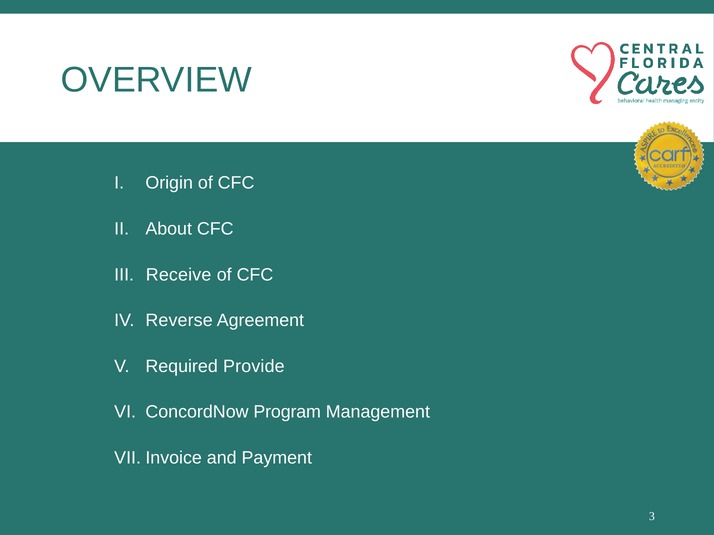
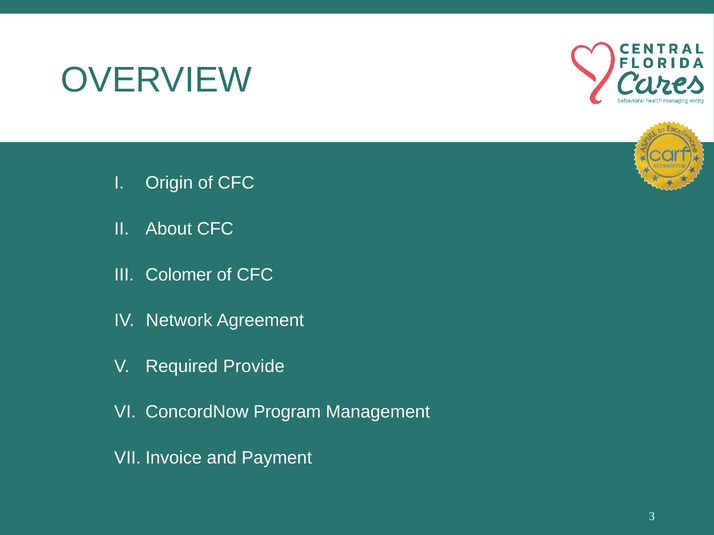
Receive: Receive -> Colomer (179, 275)
Reverse: Reverse -> Network (179, 321)
